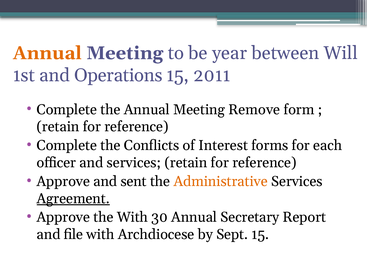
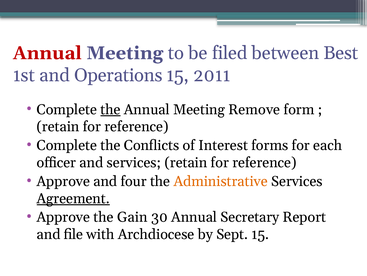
Annual colour: orange -> red (47, 53)
year: year -> filed (230, 53)
Will: Will -> Best (341, 53)
the underline: none -> present (110, 109)
sent: sent -> four (134, 181)
the With: With -> Gain (132, 217)
